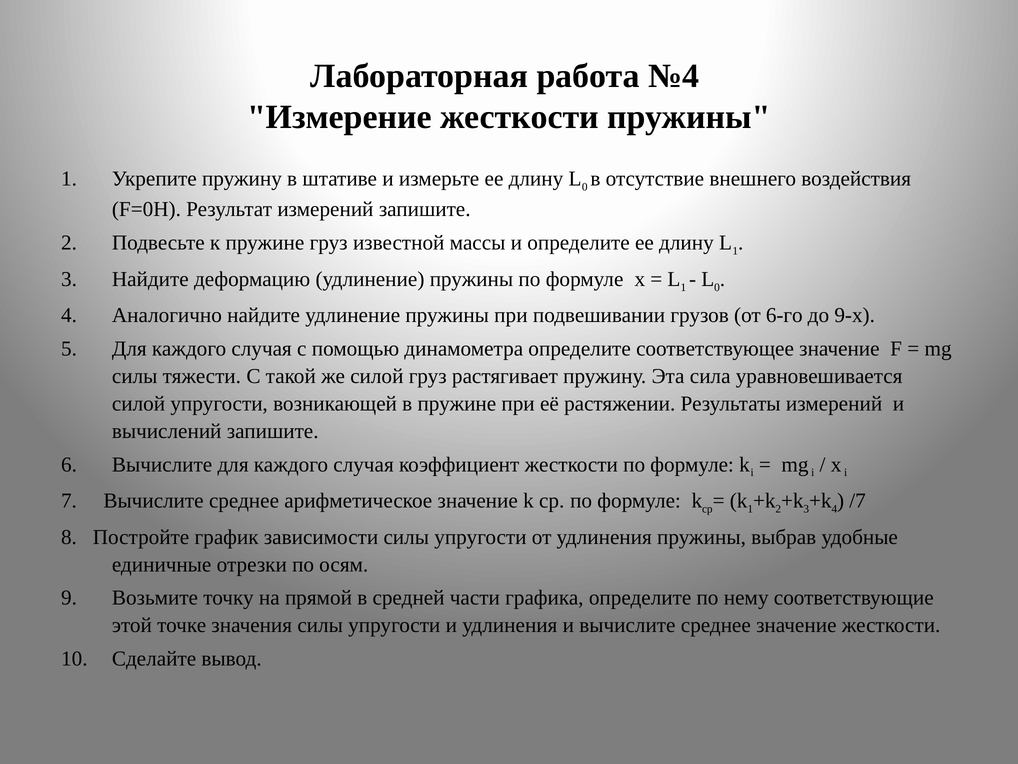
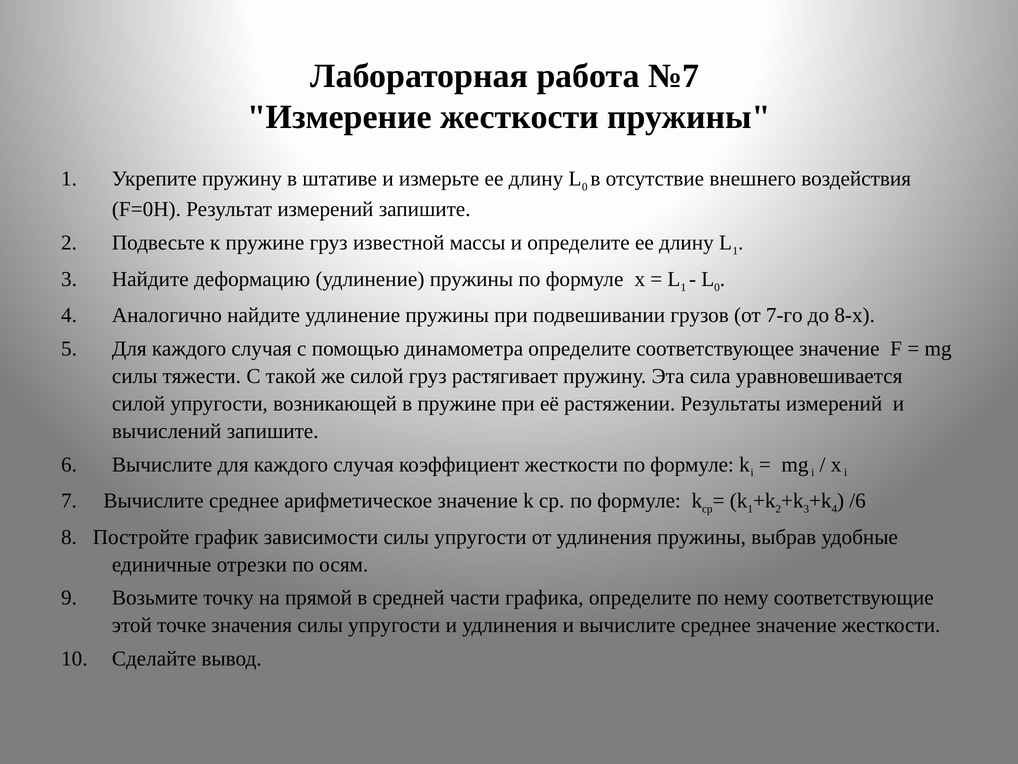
№4: №4 -> №7 (674, 76)
6-го: 6-го -> 7-го (784, 315)
9-х: 9-х -> 8-х (855, 315)
/7: /7 -> /6 (858, 501)
